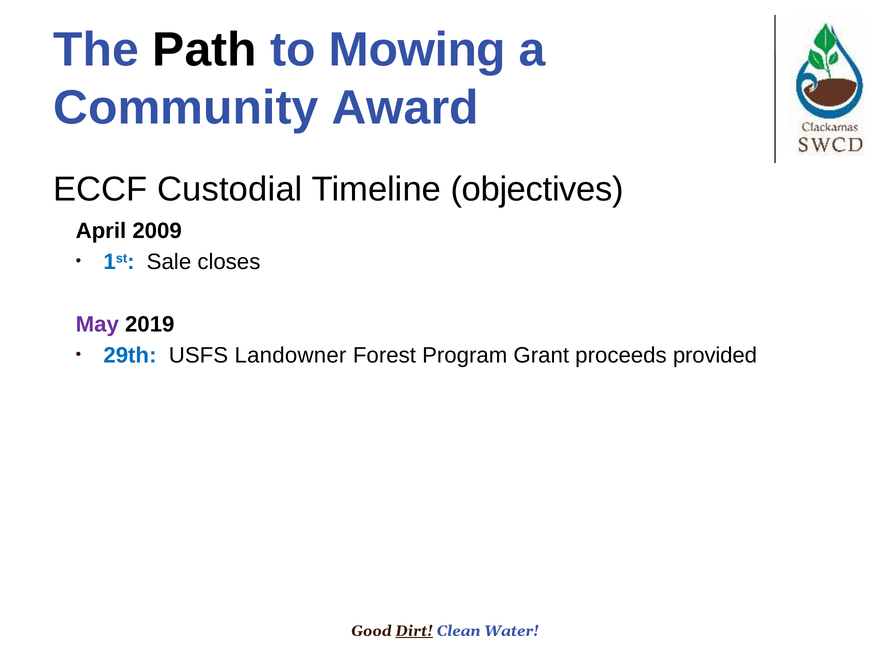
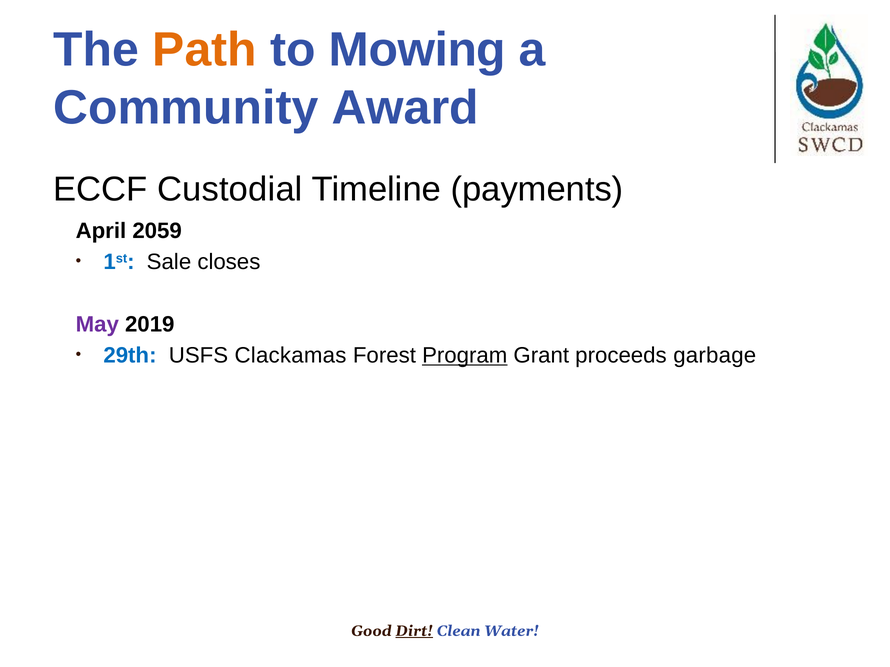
Path colour: black -> orange (205, 50)
objectives: objectives -> payments (537, 189)
2009: 2009 -> 2059 (157, 231)
Landowner: Landowner -> Clackamas (290, 356)
Program underline: none -> present (465, 356)
provided: provided -> garbage (715, 356)
